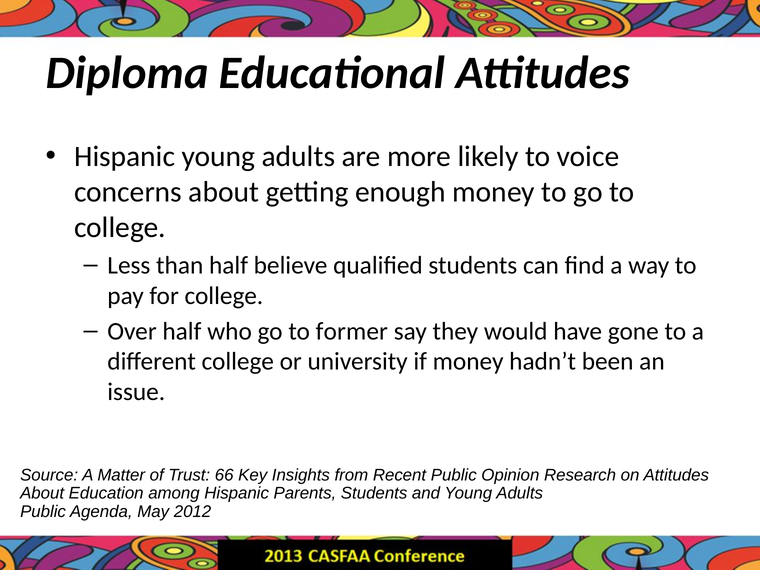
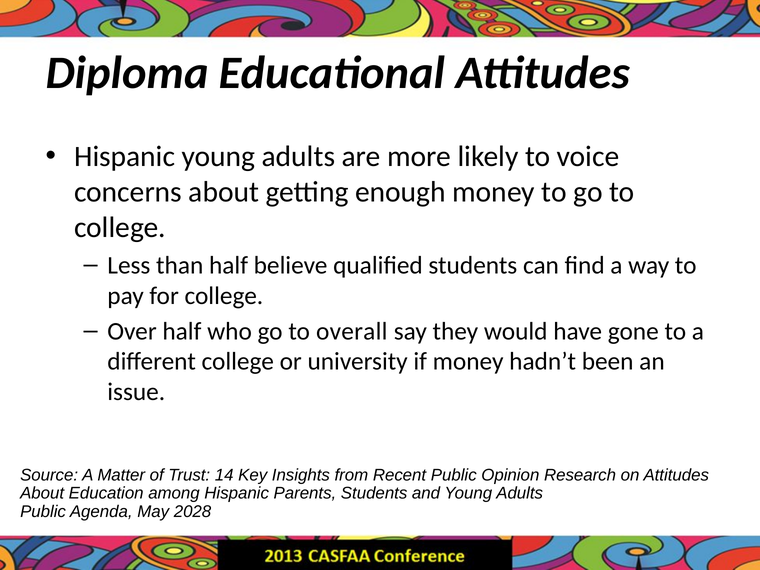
former: former -> overall (352, 331)
66: 66 -> 14 (224, 475)
2012: 2012 -> 2028 (193, 512)
